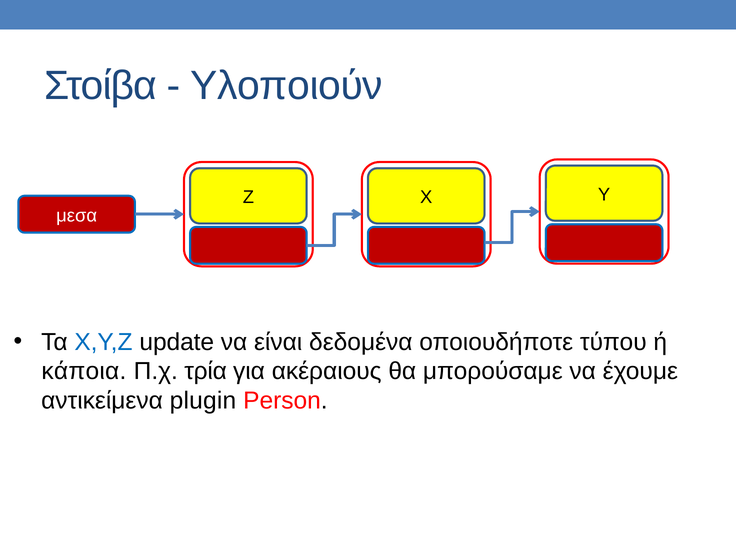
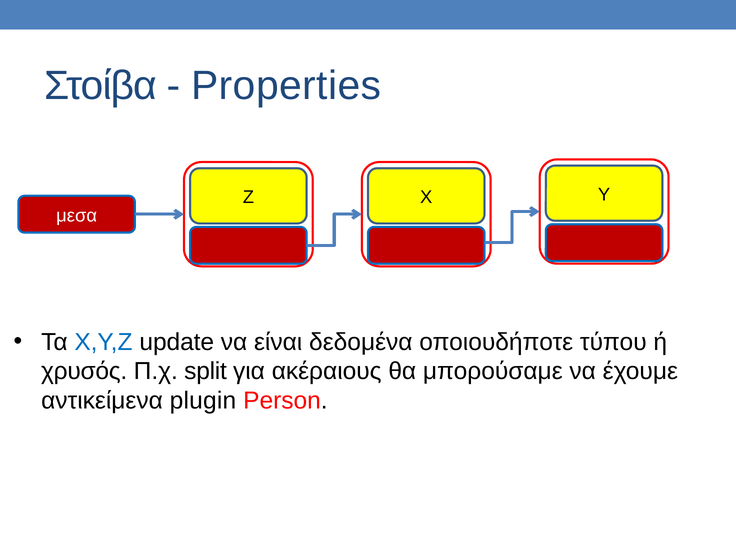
Υλοποιούν: Υλοποιούν -> Properties (286, 86)
κάποια: κάποια -> χρυσός (84, 371)
τρία: τρία -> split (206, 371)
